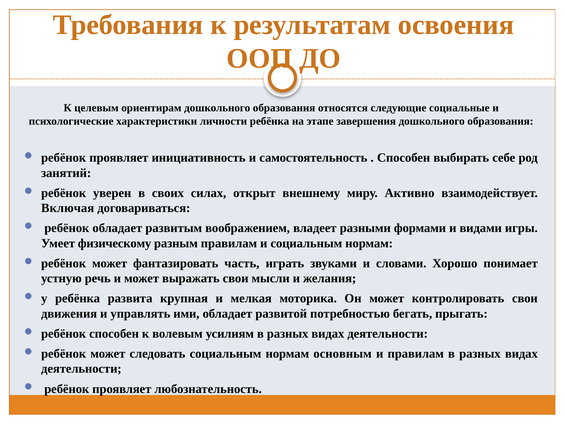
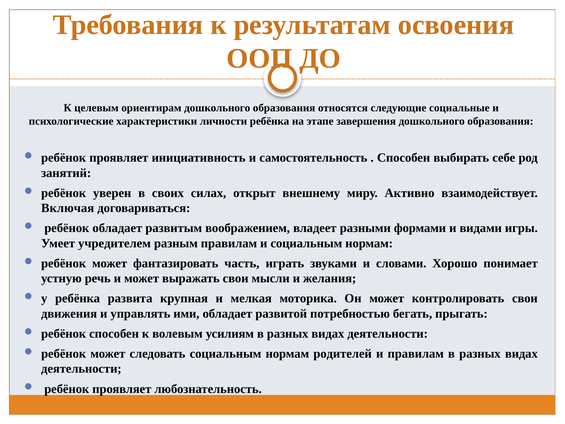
физическому: физическому -> учредителем (114, 243)
основным: основным -> родителей (343, 354)
